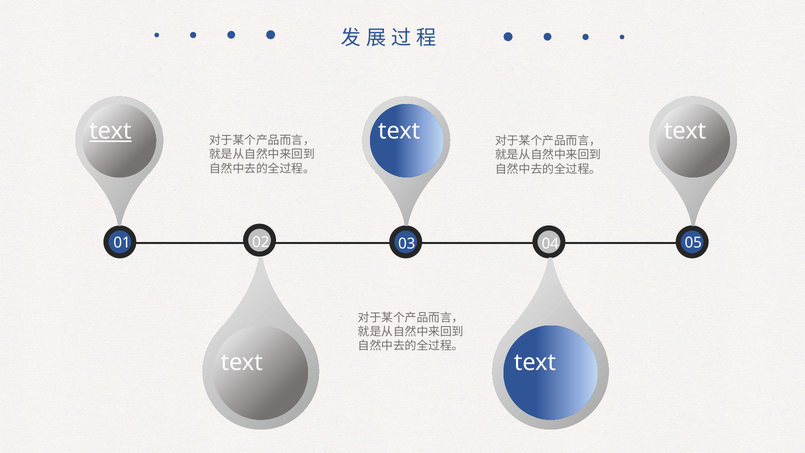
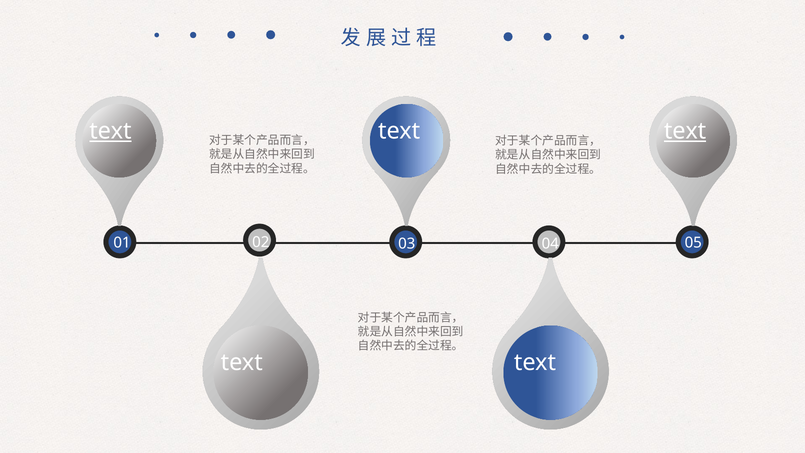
text underline: none -> present (685, 131)
